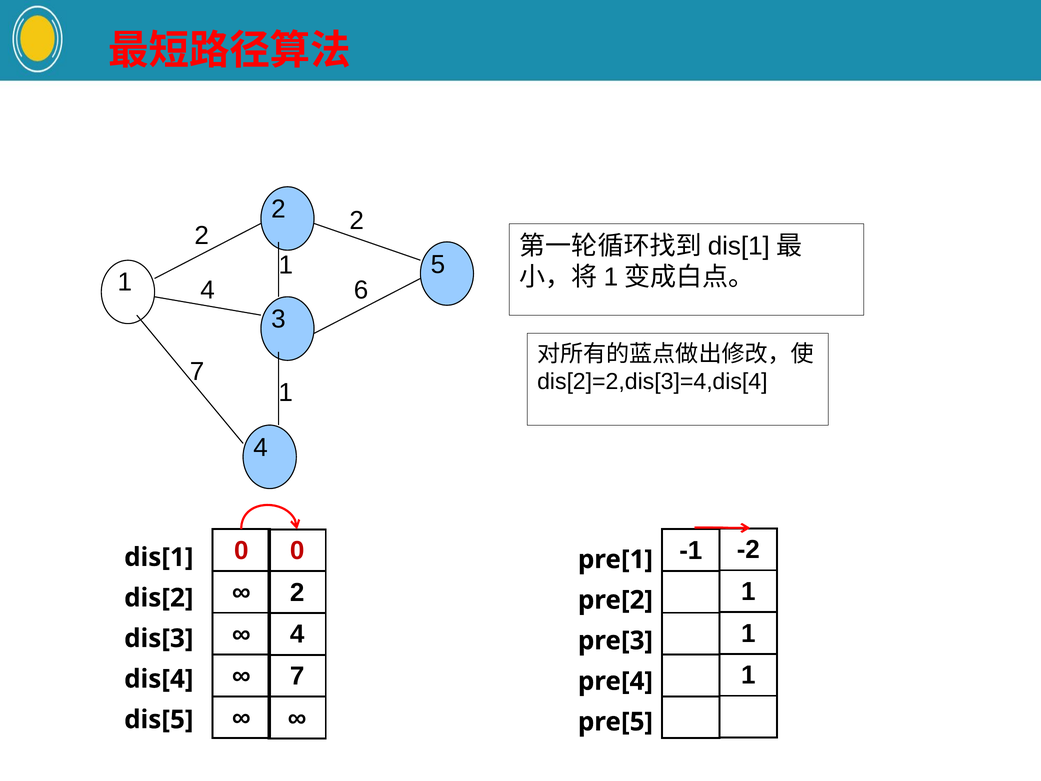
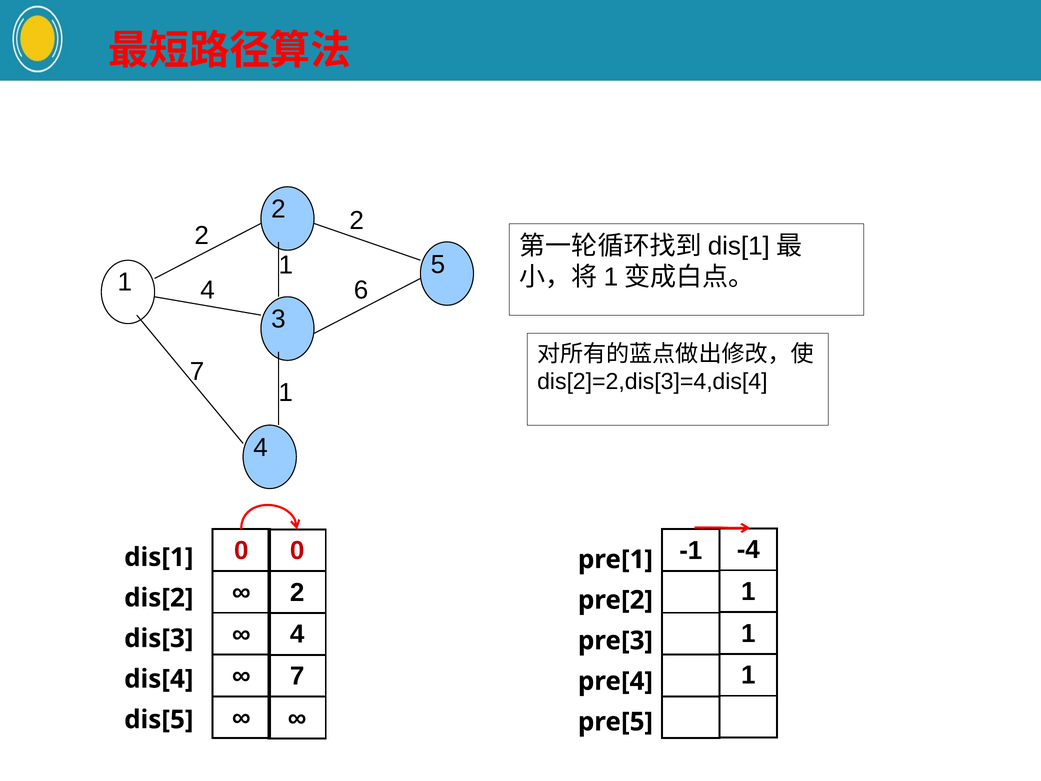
-2: -2 -> -4 (748, 550)
